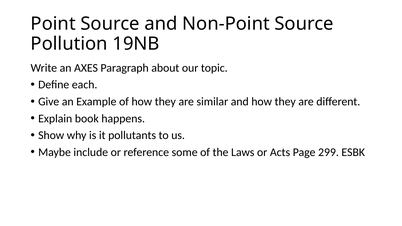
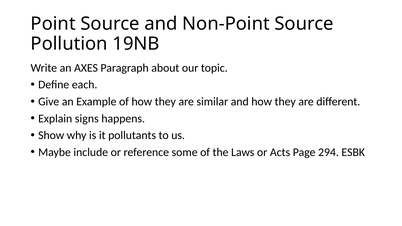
book: book -> signs (87, 119)
299: 299 -> 294 (329, 152)
